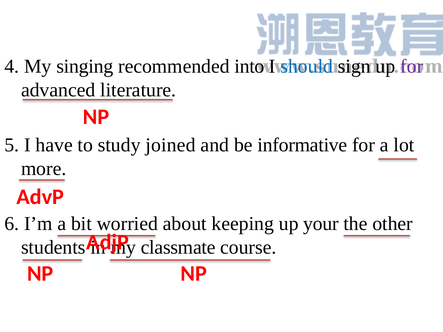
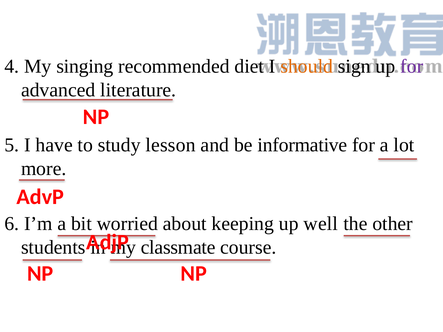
into: into -> diet (249, 66)
should colour: blue -> orange (307, 66)
joined: joined -> lesson (171, 145)
your: your -> well (321, 224)
